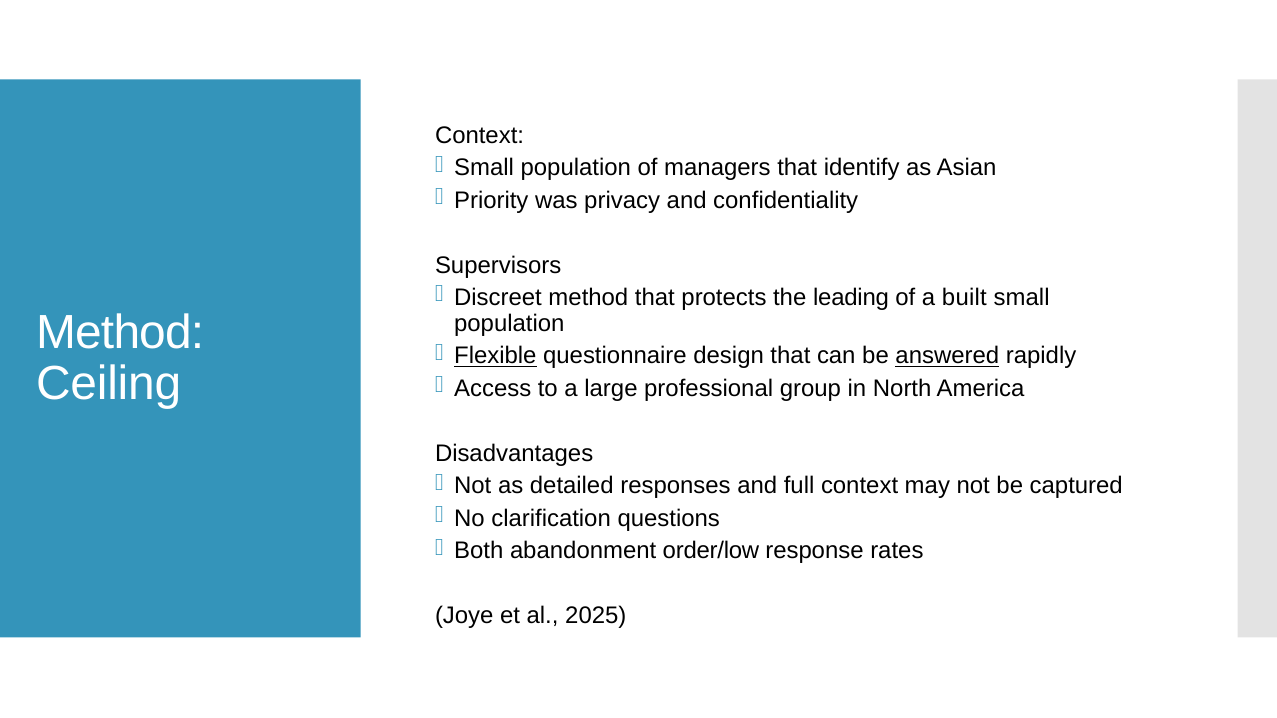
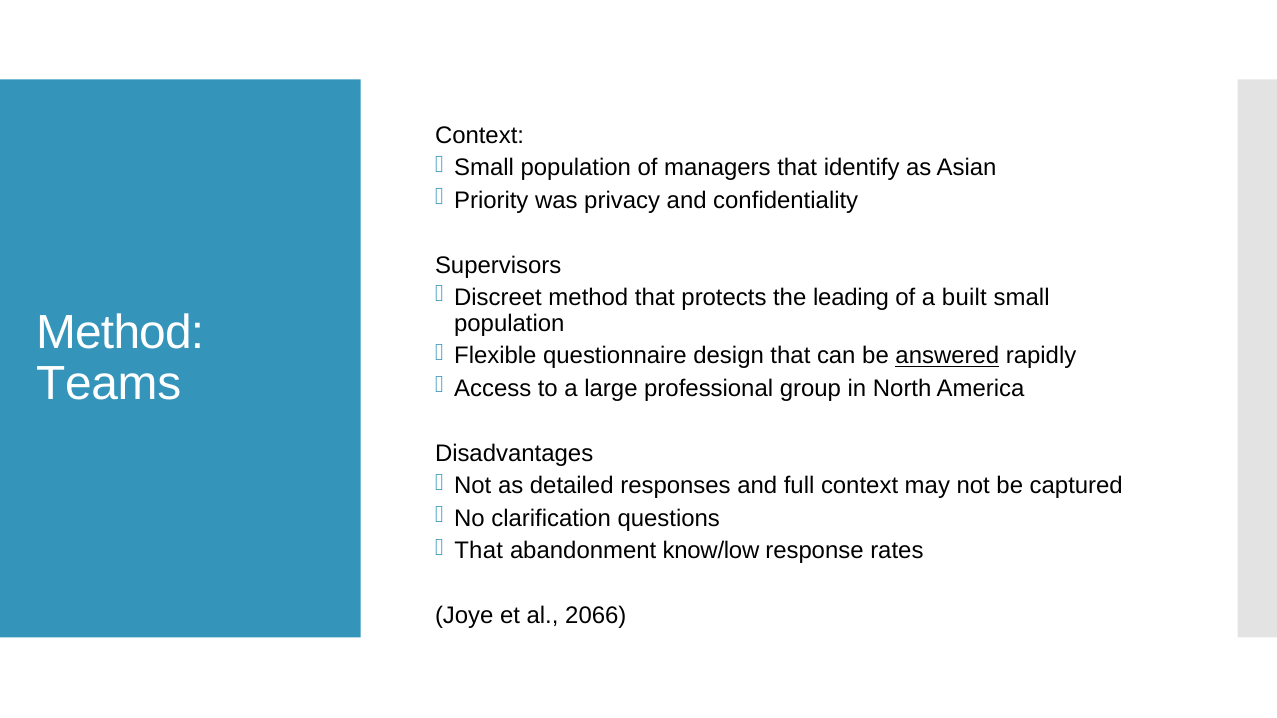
Flexible underline: present -> none (495, 356)
Ceiling: Ceiling -> Teams (109, 384)
Both: Both -> That (479, 551)
order/low: order/low -> know/low (711, 551)
2025: 2025 -> 2066 (596, 616)
